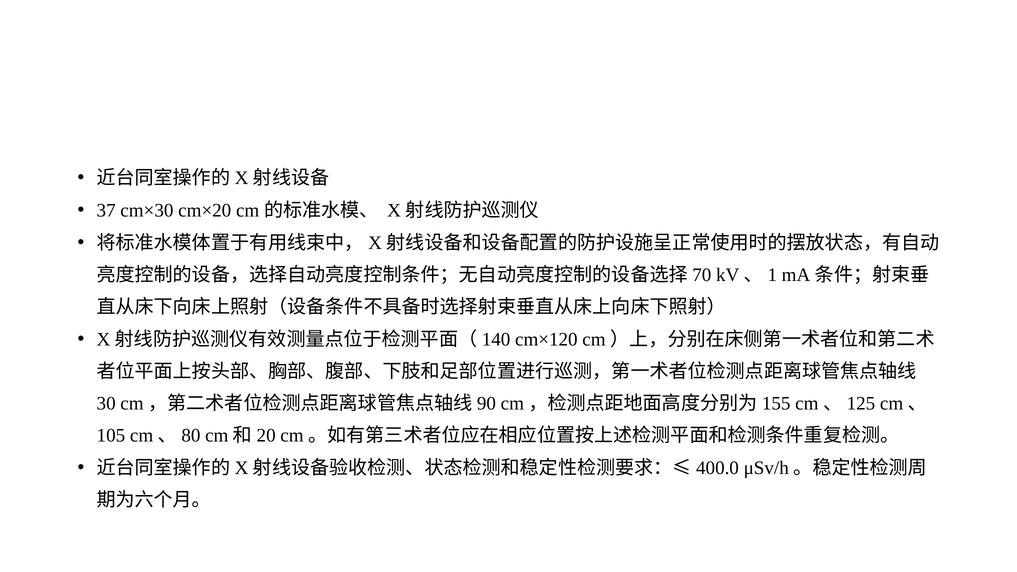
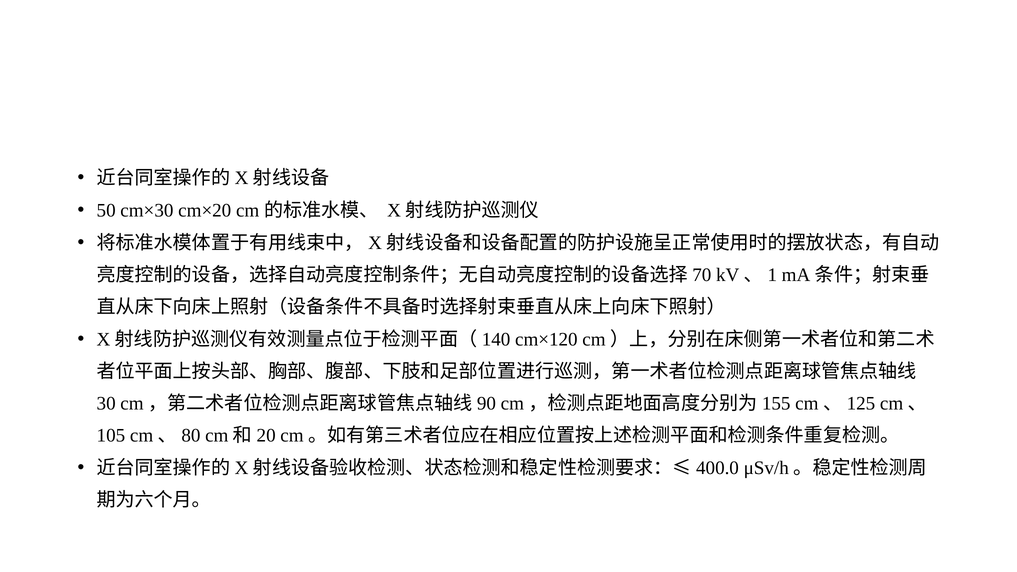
37: 37 -> 50 (106, 210)
